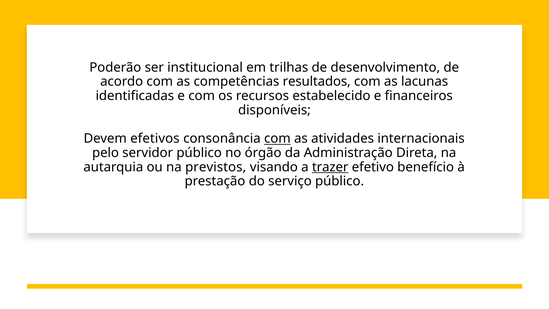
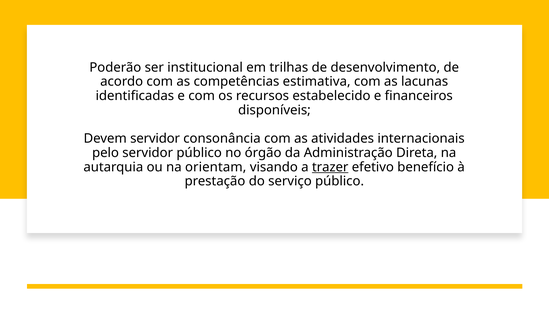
resultados: resultados -> estimativa (317, 82)
Devem efetivos: efetivos -> servidor (155, 139)
com underline: present -> none (277, 139)
previstos: previstos -> orientam (216, 167)
